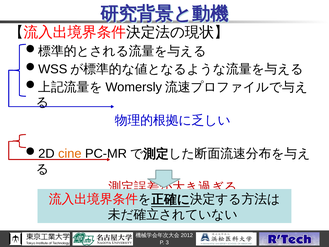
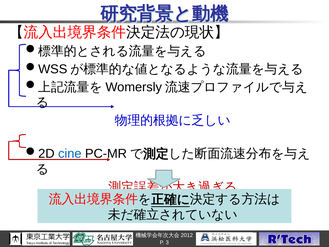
cine colour: orange -> blue (70, 154)
